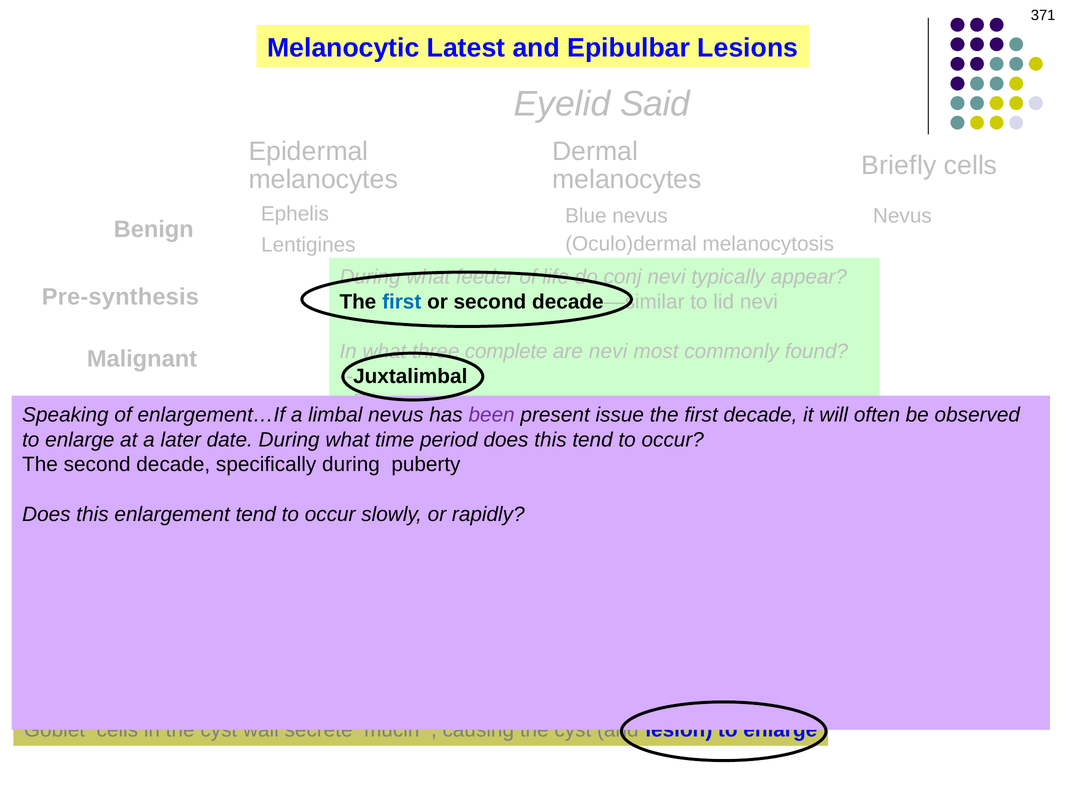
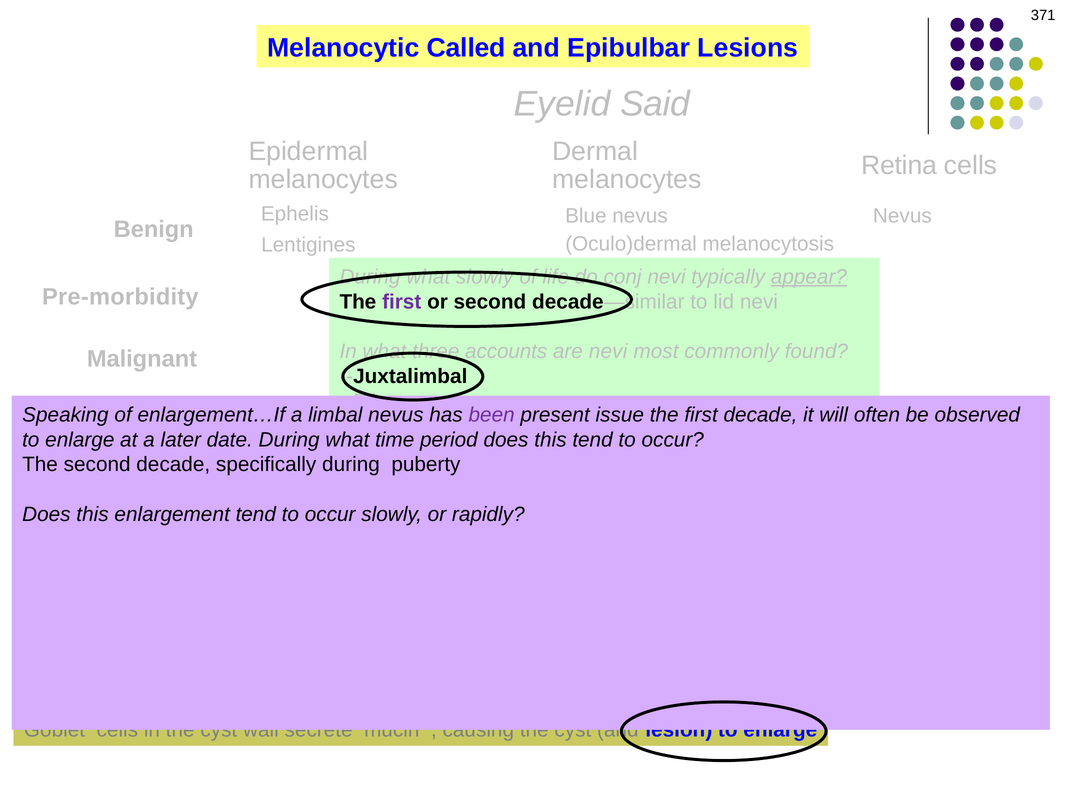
Latest: Latest -> Called (466, 48)
Briefly: Briefly -> Retina (899, 165)
what feeder: feeder -> slowly (485, 277)
appear underline: none -> present (809, 277)
Pre-synthesis: Pre-synthesis -> Pre-morbidity (120, 297)
first colour: blue -> purple (402, 302)
complete: complete -> accounts (506, 351)
